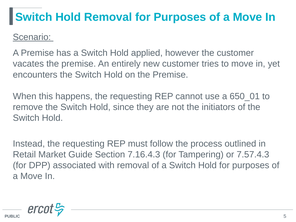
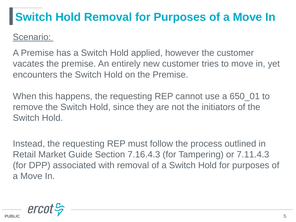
7.57.4.3: 7.57.4.3 -> 7.11.4.3 (253, 155)
